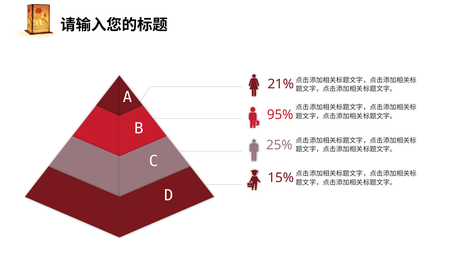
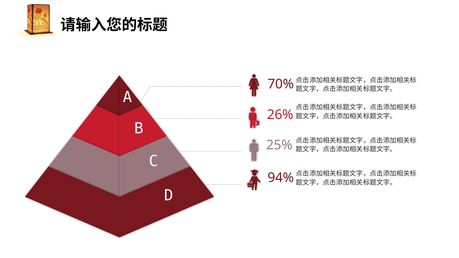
21%: 21% -> 70% (281, 84)
95%: 95% -> 26% (280, 115)
15%: 15% -> 94% (281, 178)
